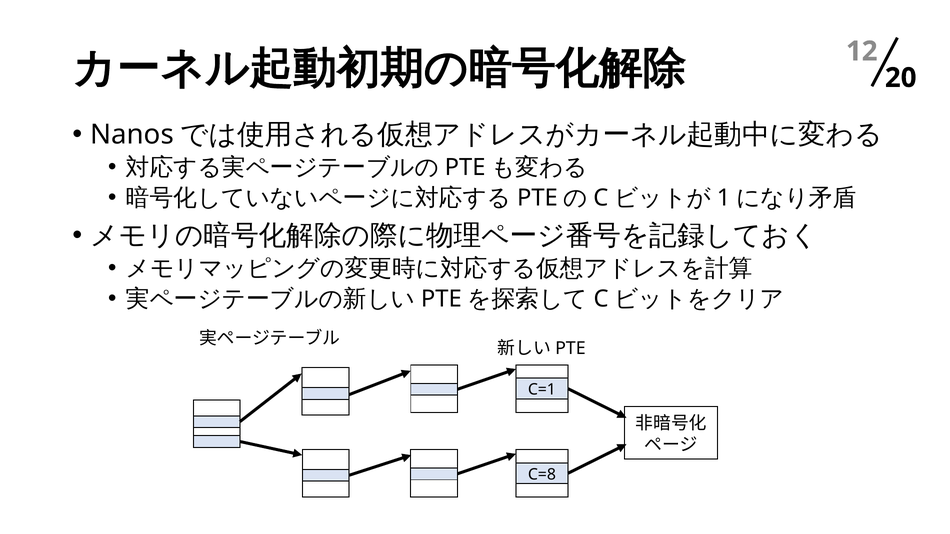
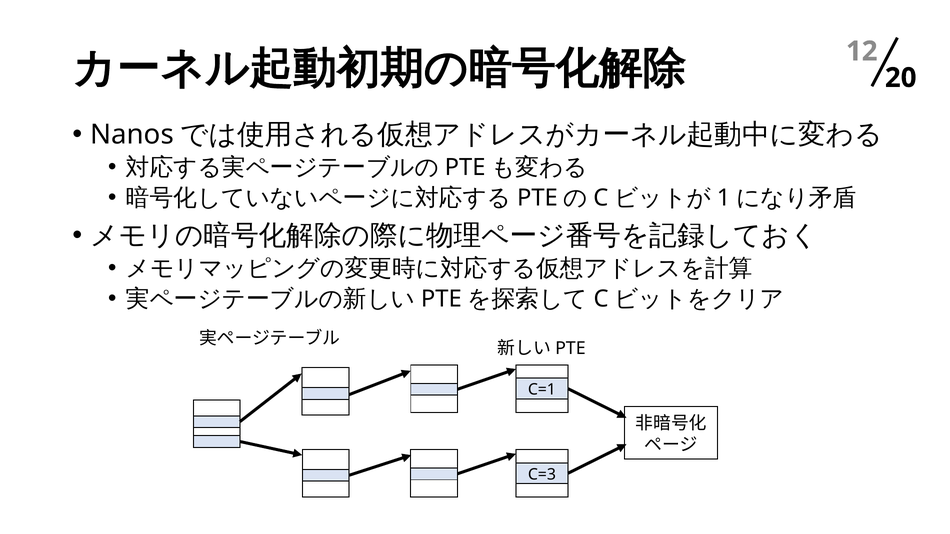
C=8: C=8 -> C=3 (542, 475)
